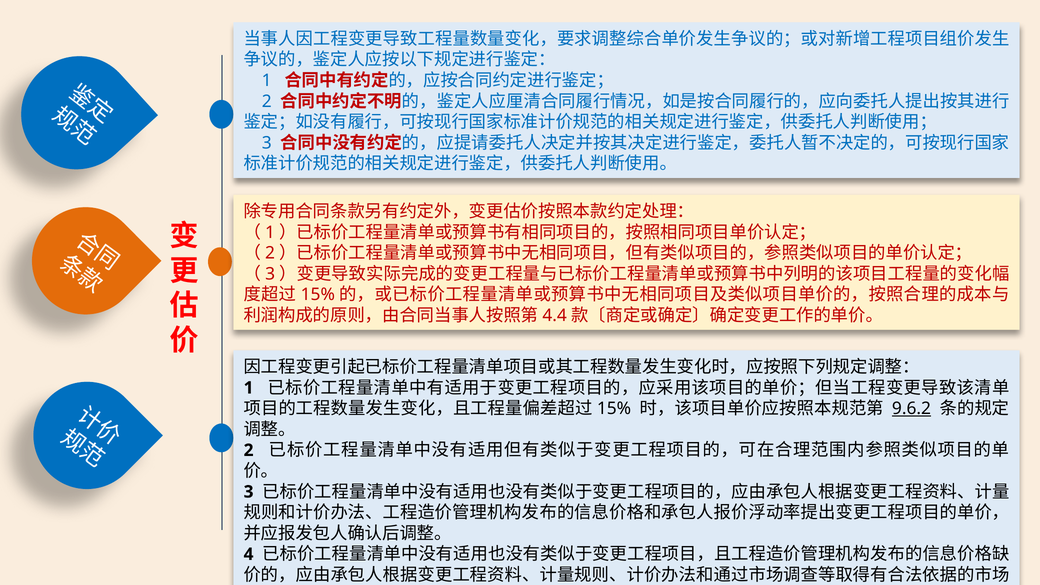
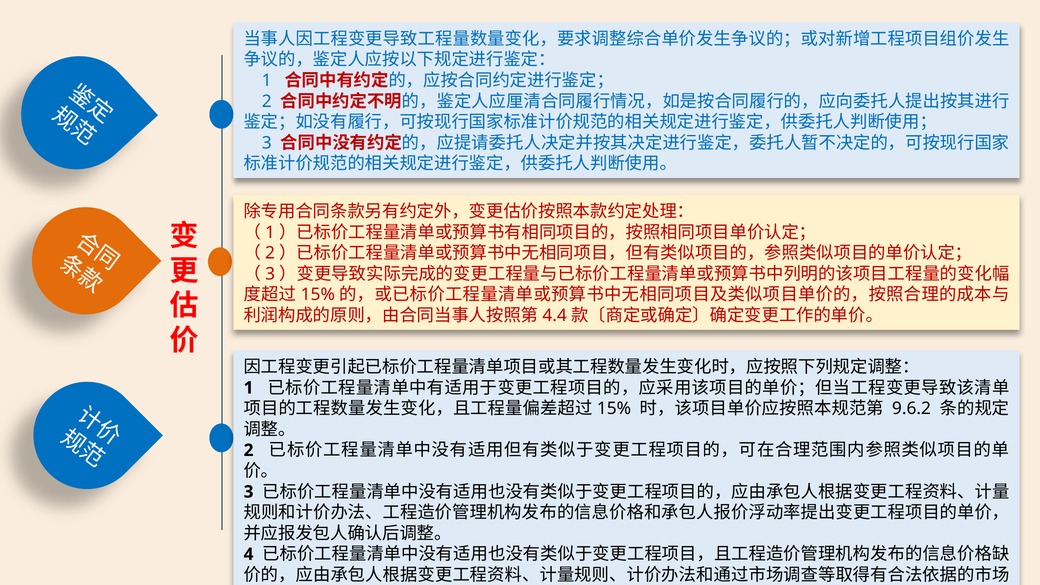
9.6.2 underline: present -> none (911, 409)
